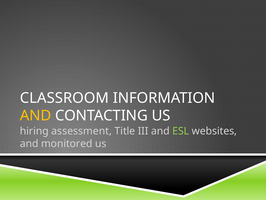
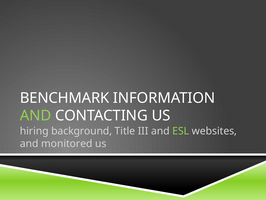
CLASSROOM: CLASSROOM -> BENCHMARK (65, 98)
AND colour: yellow -> light green (36, 115)
assessment: assessment -> background (82, 131)
